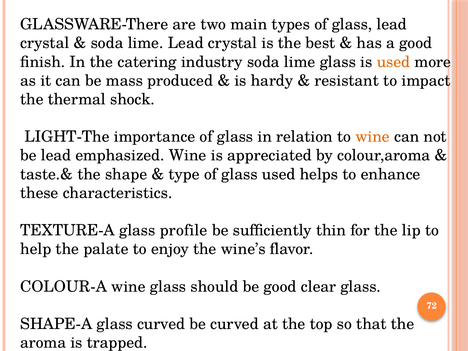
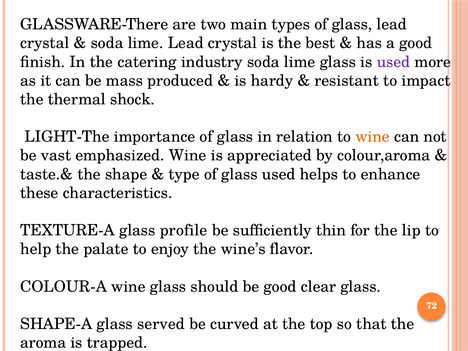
used colour: orange -> purple (394, 62)
be lead: lead -> vast (56, 155)
glass curved: curved -> served (161, 324)
